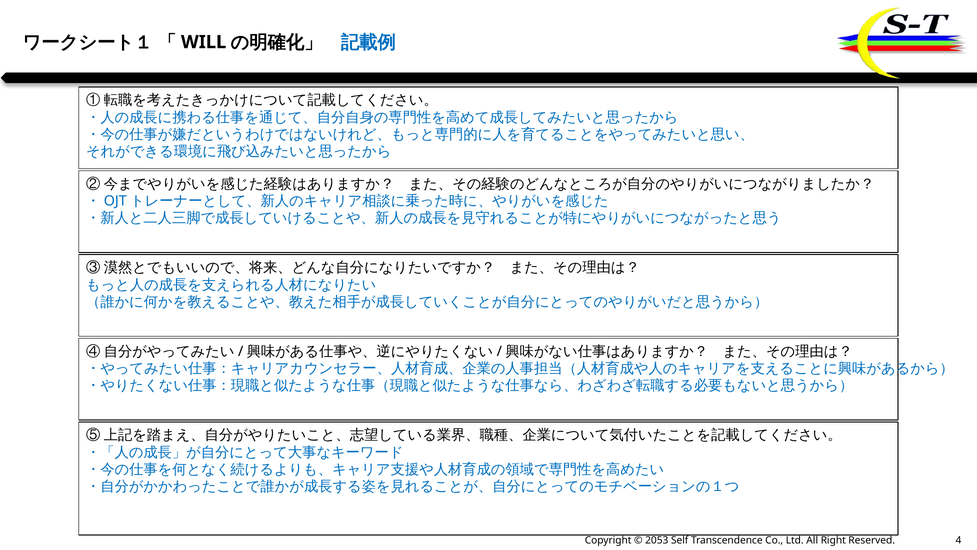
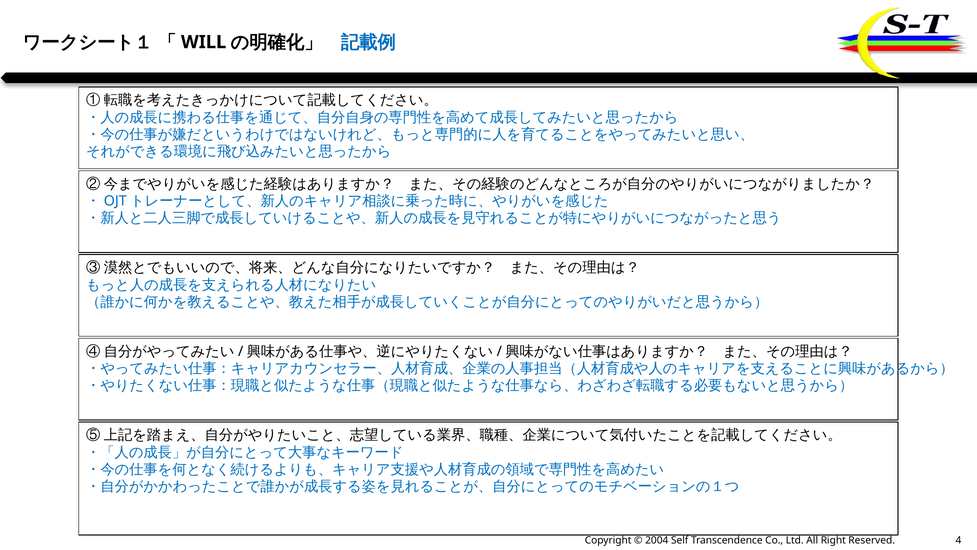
2053: 2053 -> 2004 (657, 540)
